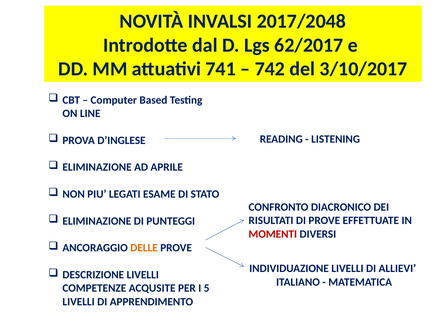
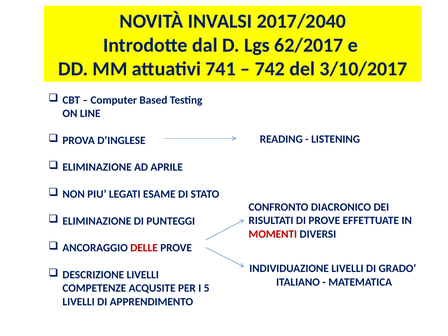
2017/2048: 2017/2048 -> 2017/2040 (301, 21)
DELLE colour: orange -> red (144, 248)
ALLIEVI: ALLIEVI -> GRADO (397, 269)
